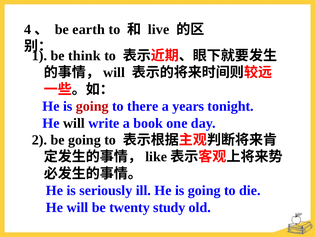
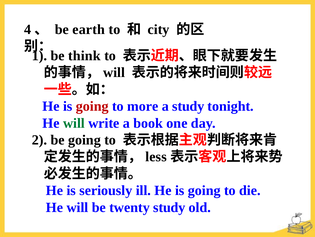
live: live -> city (159, 29)
there: there -> more (143, 106)
a years: years -> study (188, 106)
will colour: black -> green (74, 123)
like: like -> less (156, 156)
